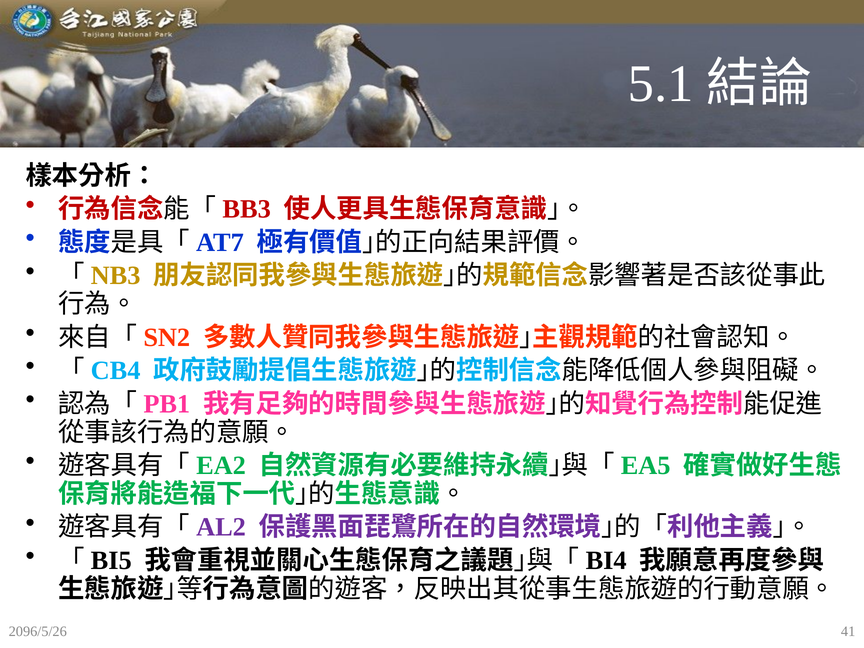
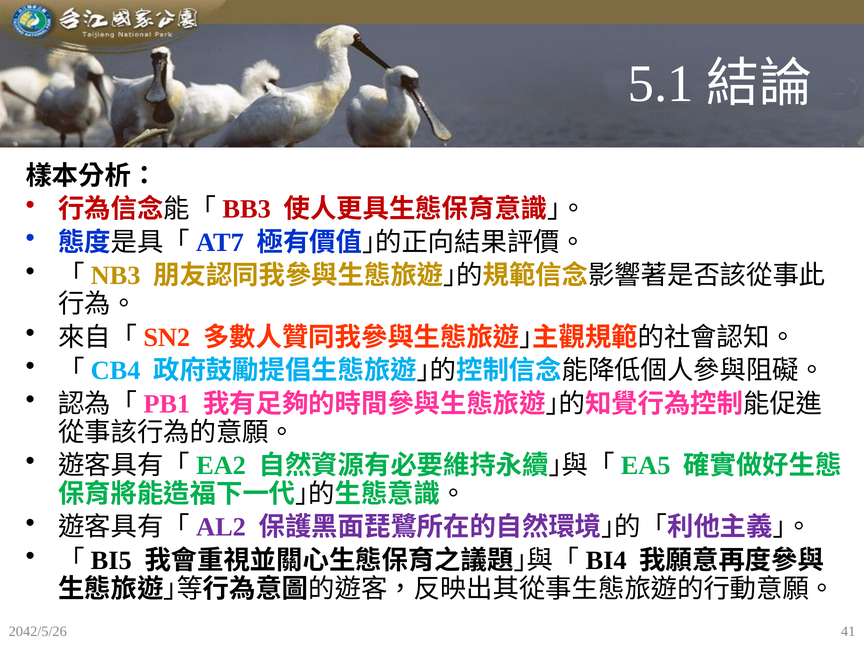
2096/5/26: 2096/5/26 -> 2042/5/26 (38, 632)
